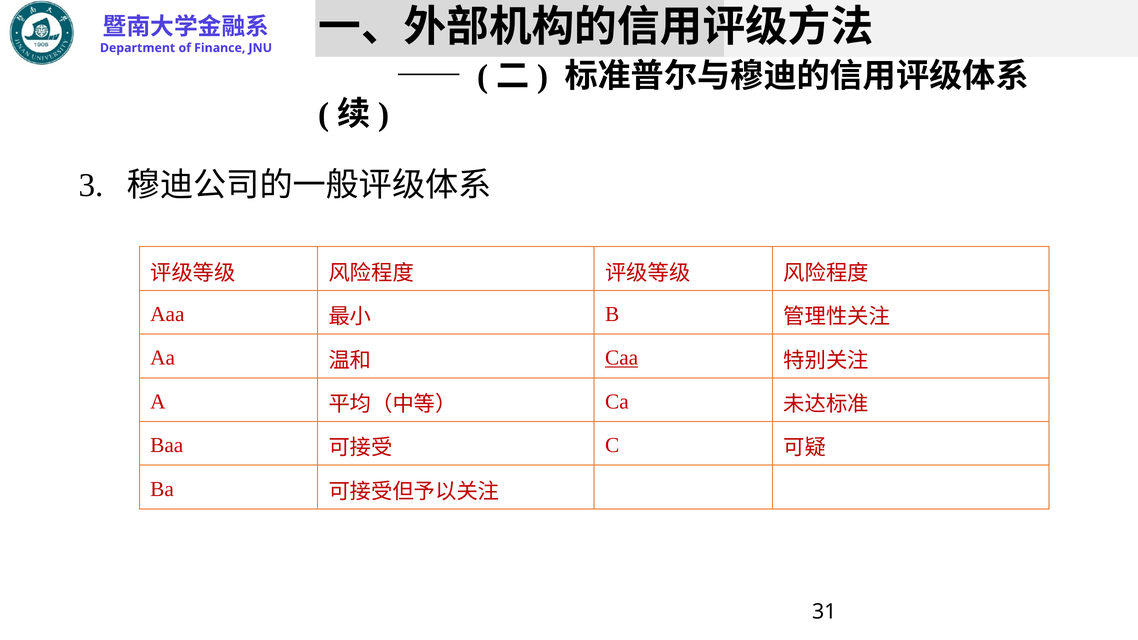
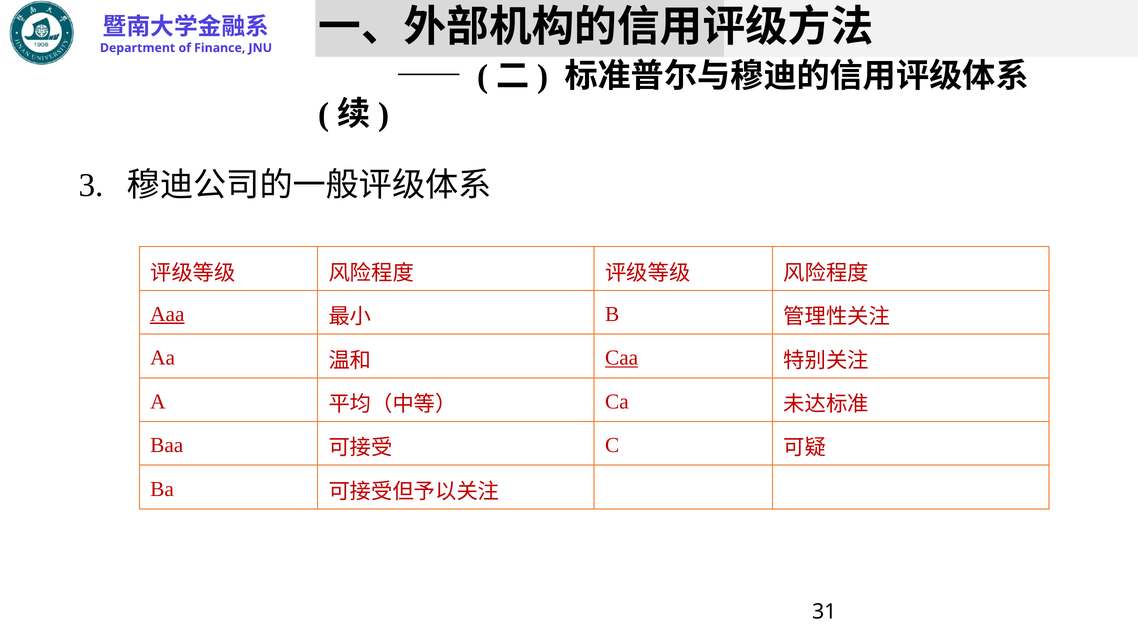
Aaa underline: none -> present (167, 314)
